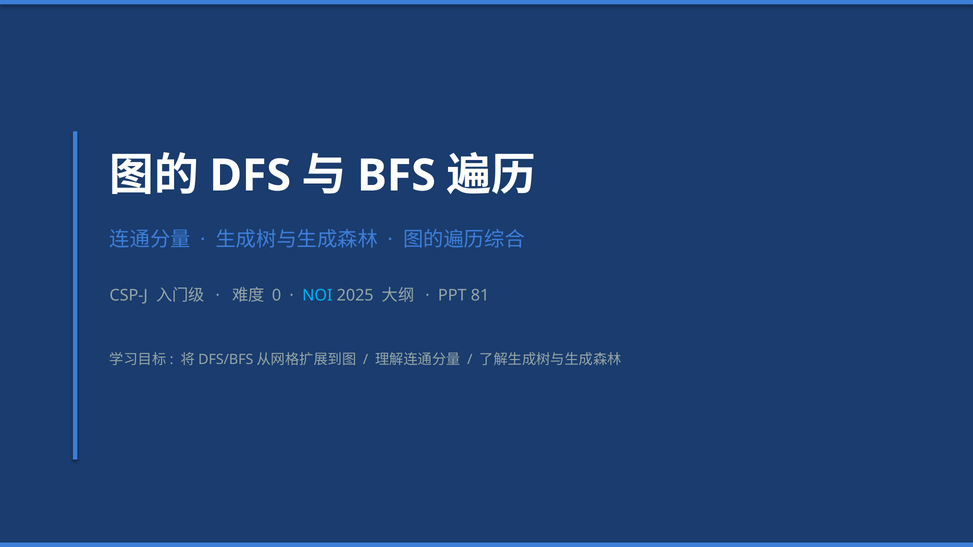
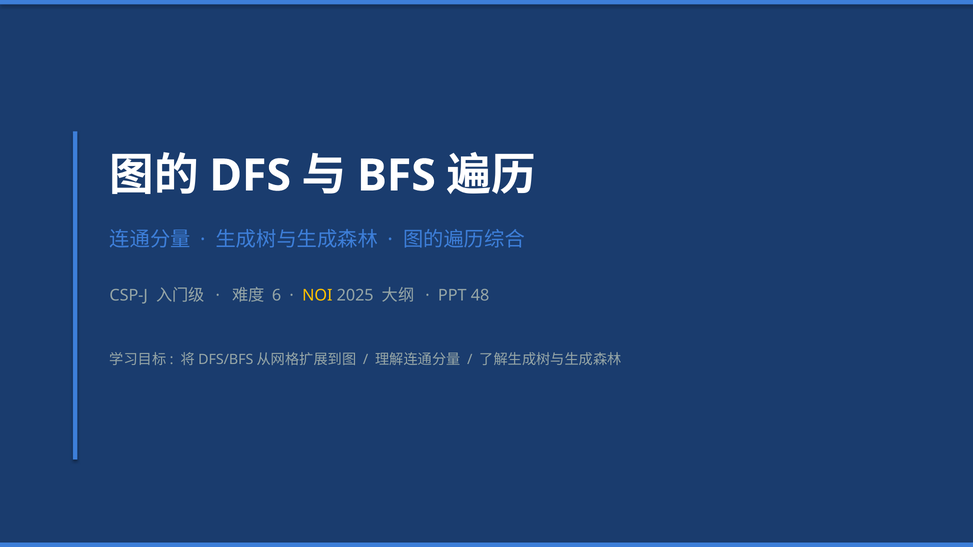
0: 0 -> 6 (277, 295)
NOI colour: light blue -> yellow (317, 295)
81: 81 -> 48 (480, 295)
